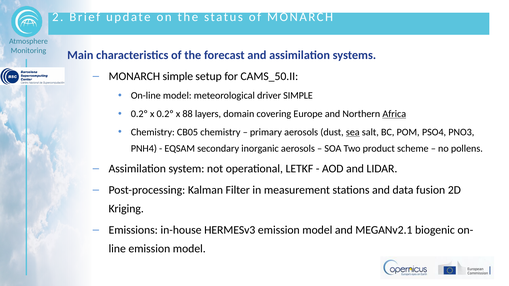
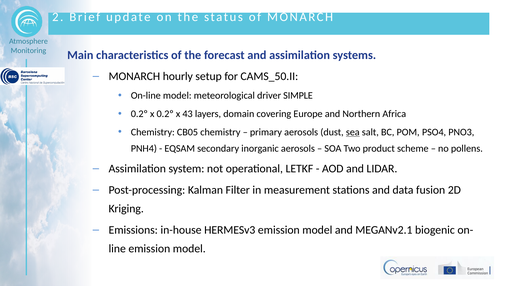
MONARCH simple: simple -> hourly (178, 76)
88: 88 -> 43 (188, 114)
Africa underline: present -> none (394, 114)
